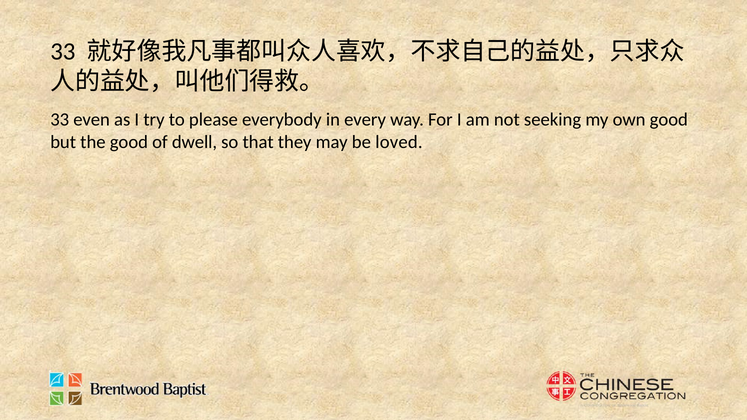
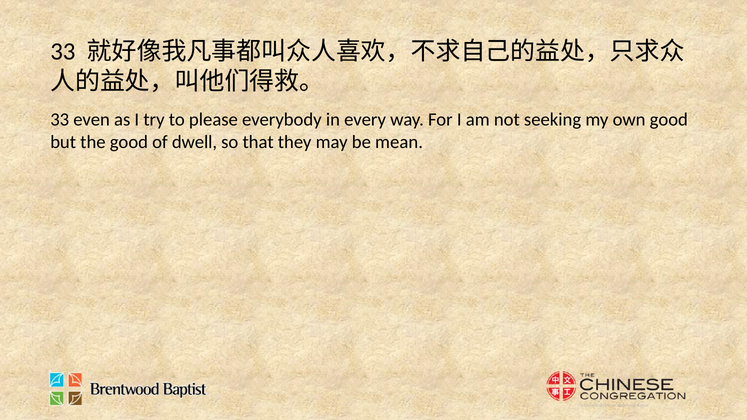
loved: loved -> mean (399, 142)
